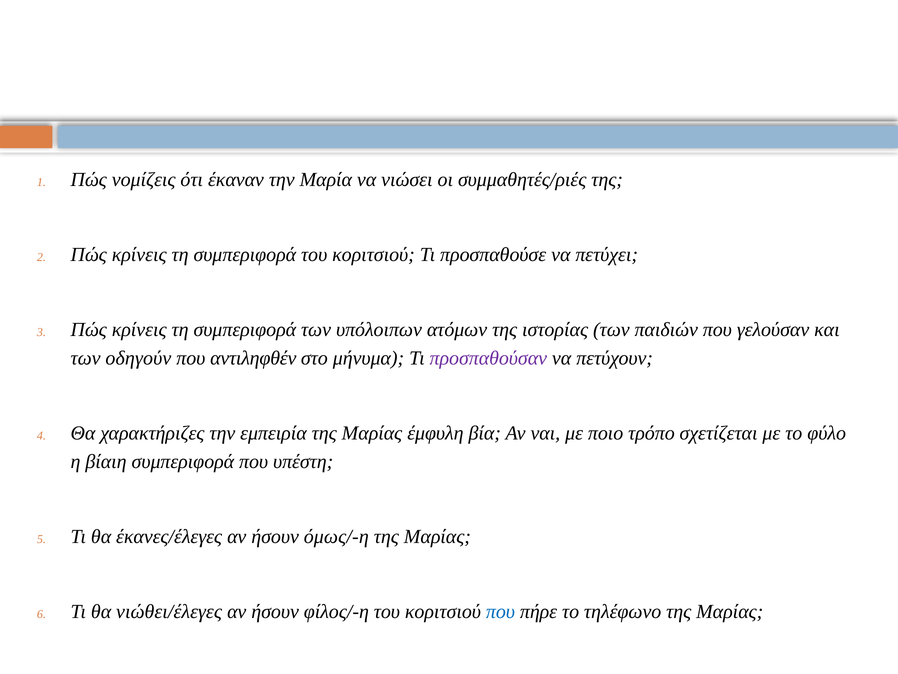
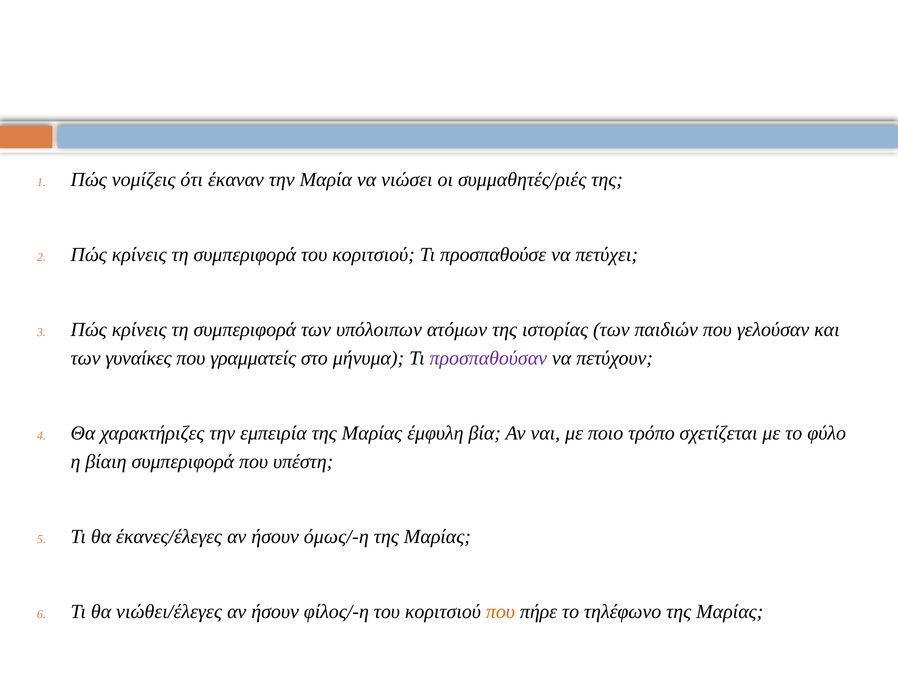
οδηγούν: οδηγούν -> γυναίκες (139, 358)
αντιληφθέν: αντιληφθέν -> γραμματείς (253, 358)
που colour: blue -> orange (500, 611)
